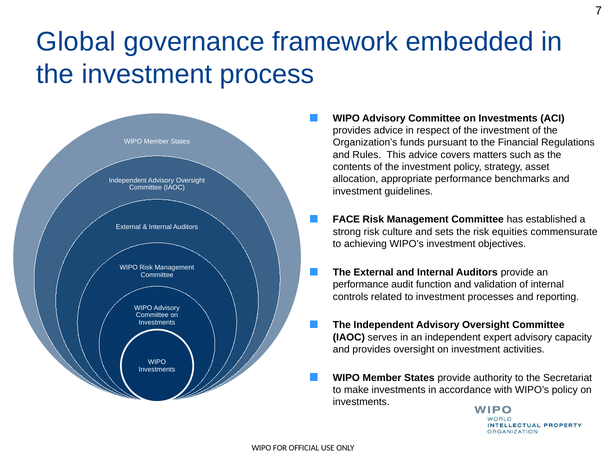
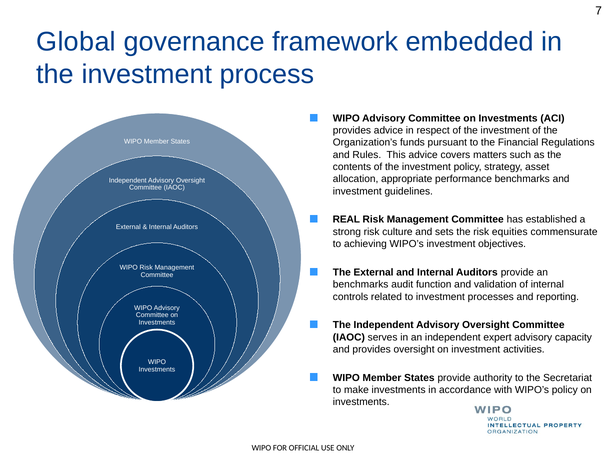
FACE: FACE -> REAL (346, 220)
performance: performance -> benchmarks (361, 285)
